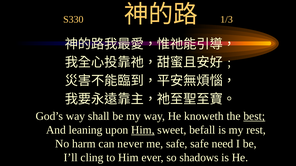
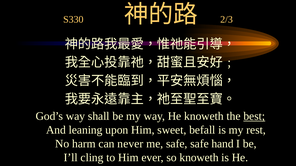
1/3: 1/3 -> 2/3 (227, 19)
Him underline: present -> none (143, 130)
need: need -> hand (223, 144)
so shadows: shadows -> knoweth (199, 158)
